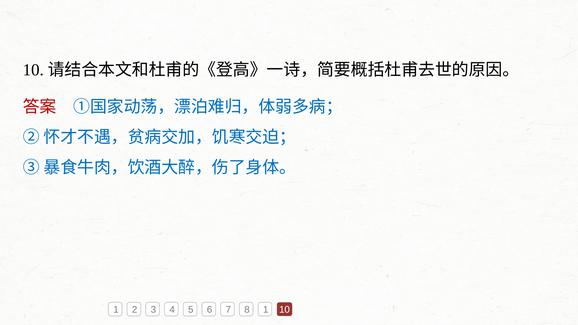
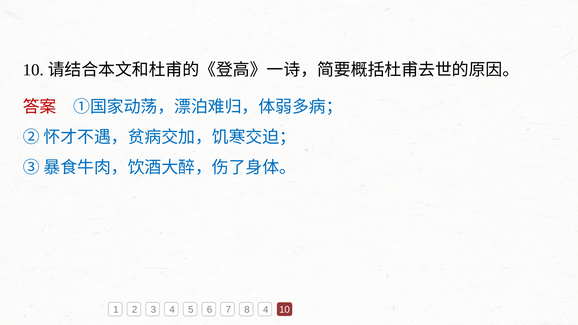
8 1: 1 -> 4 (266, 310)
